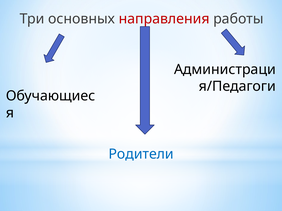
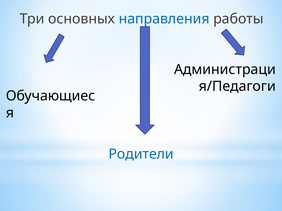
направления colour: red -> blue (164, 19)
